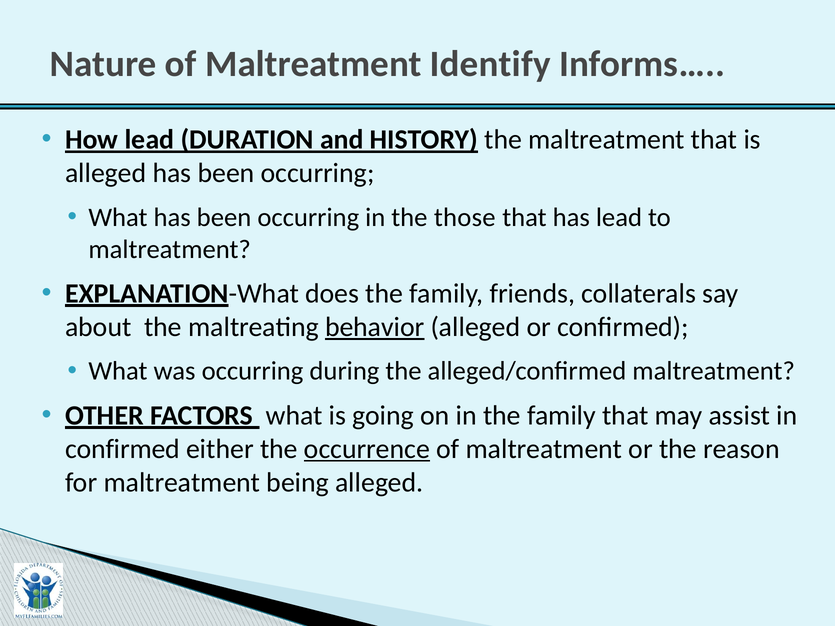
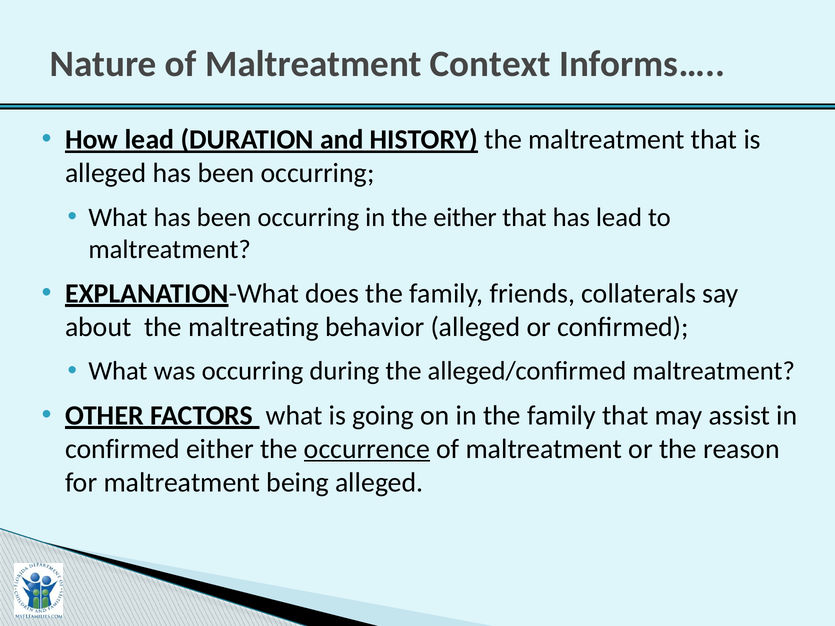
Identify: Identify -> Context (490, 64)
the those: those -> either (465, 217)
behavior underline: present -> none (375, 327)
